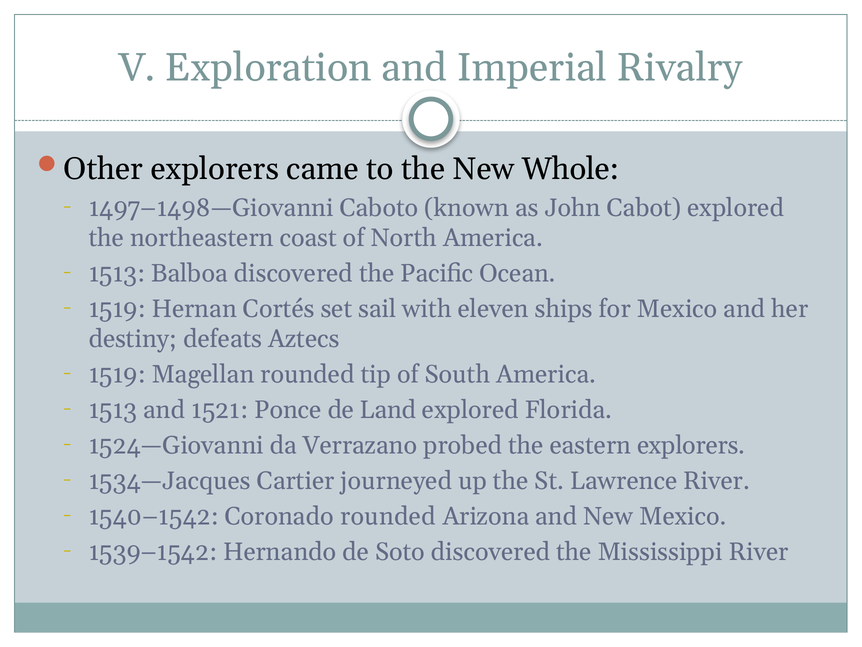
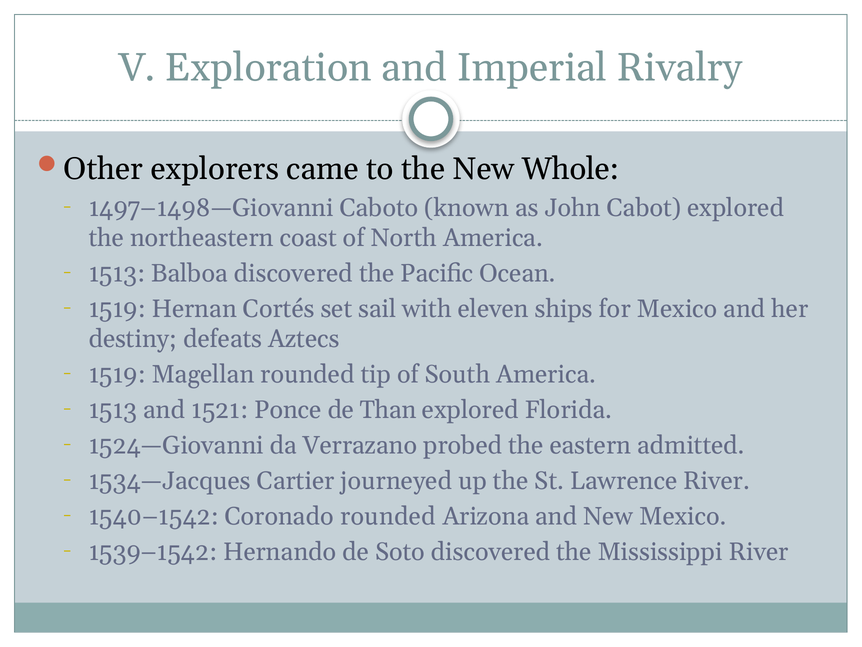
Land: Land -> Than (388, 410)
eastern explorers: explorers -> admitted (691, 445)
